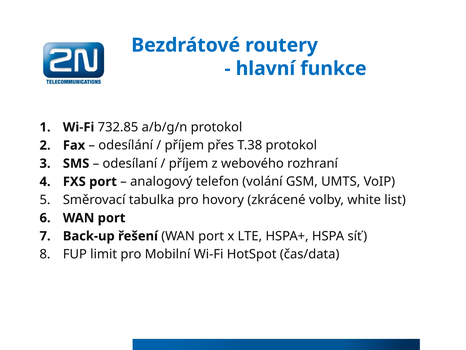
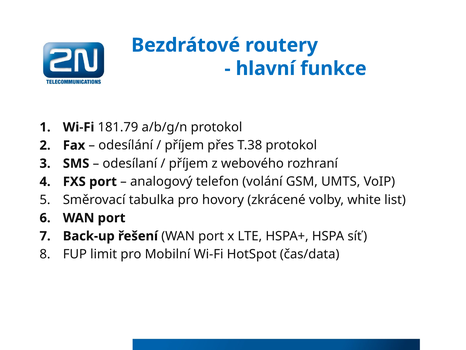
732.85: 732.85 -> 181.79 (118, 127)
